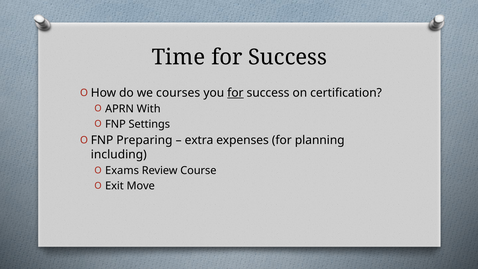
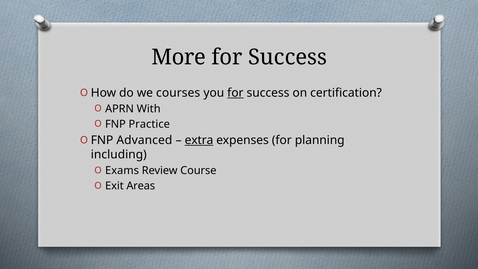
Time: Time -> More (179, 57)
Settings: Settings -> Practice (149, 124)
Preparing: Preparing -> Advanced (144, 140)
extra underline: none -> present (199, 140)
Move: Move -> Areas (141, 186)
